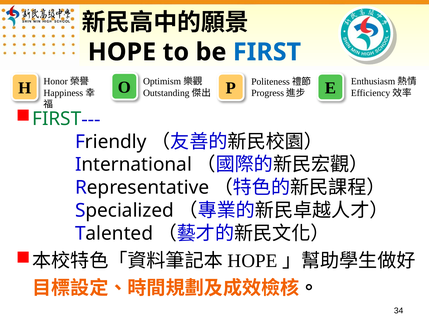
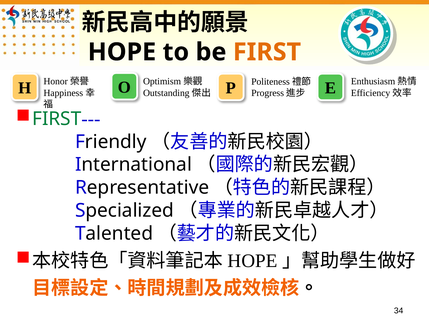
FIRST colour: blue -> orange (267, 52)
